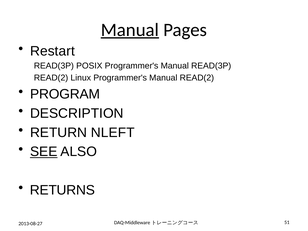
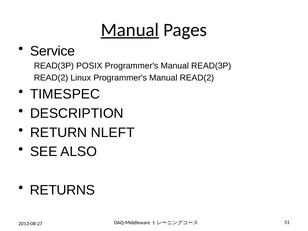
Restart: Restart -> Service (53, 51)
PROGRAM: PROGRAM -> TIMESPEC (65, 94)
SEE underline: present -> none (44, 152)
